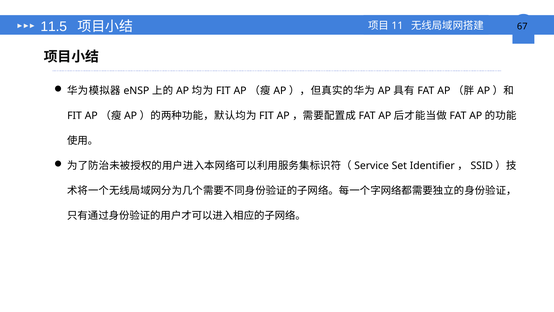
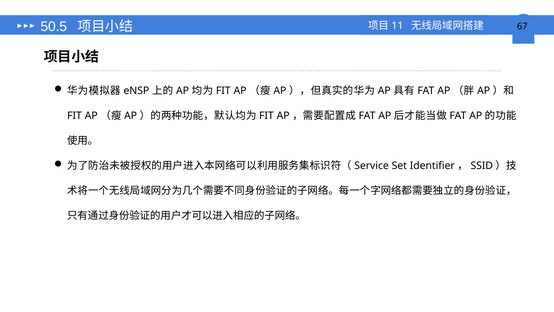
11.5: 11.5 -> 50.5 (54, 27)
